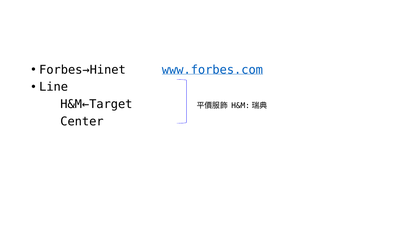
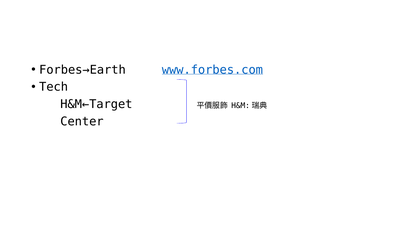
Forbes→Hinet: Forbes→Hinet -> Forbes→Earth (82, 70)
Line: Line -> Tech (54, 87)
